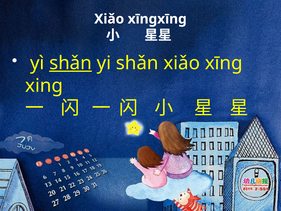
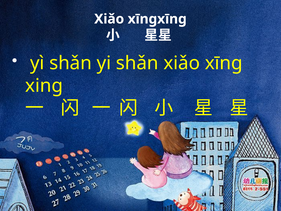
shǎn underline: present -> none (71, 63)
